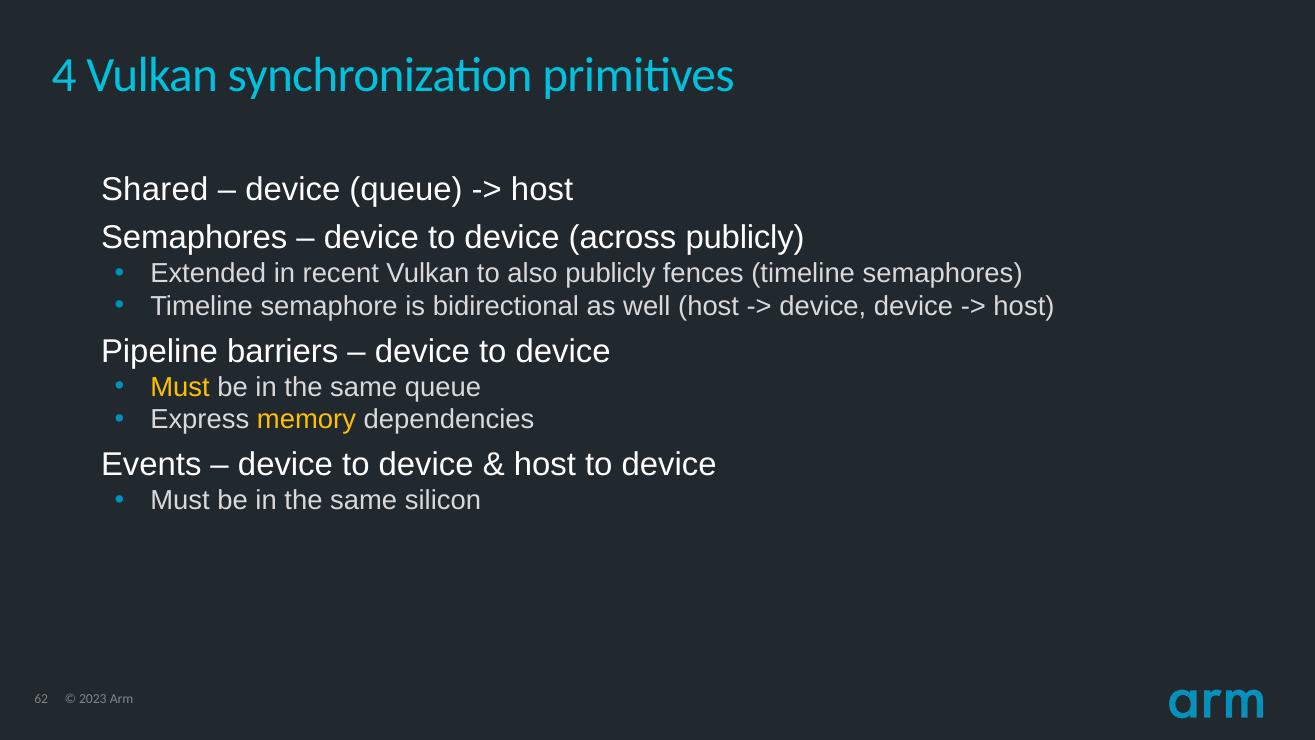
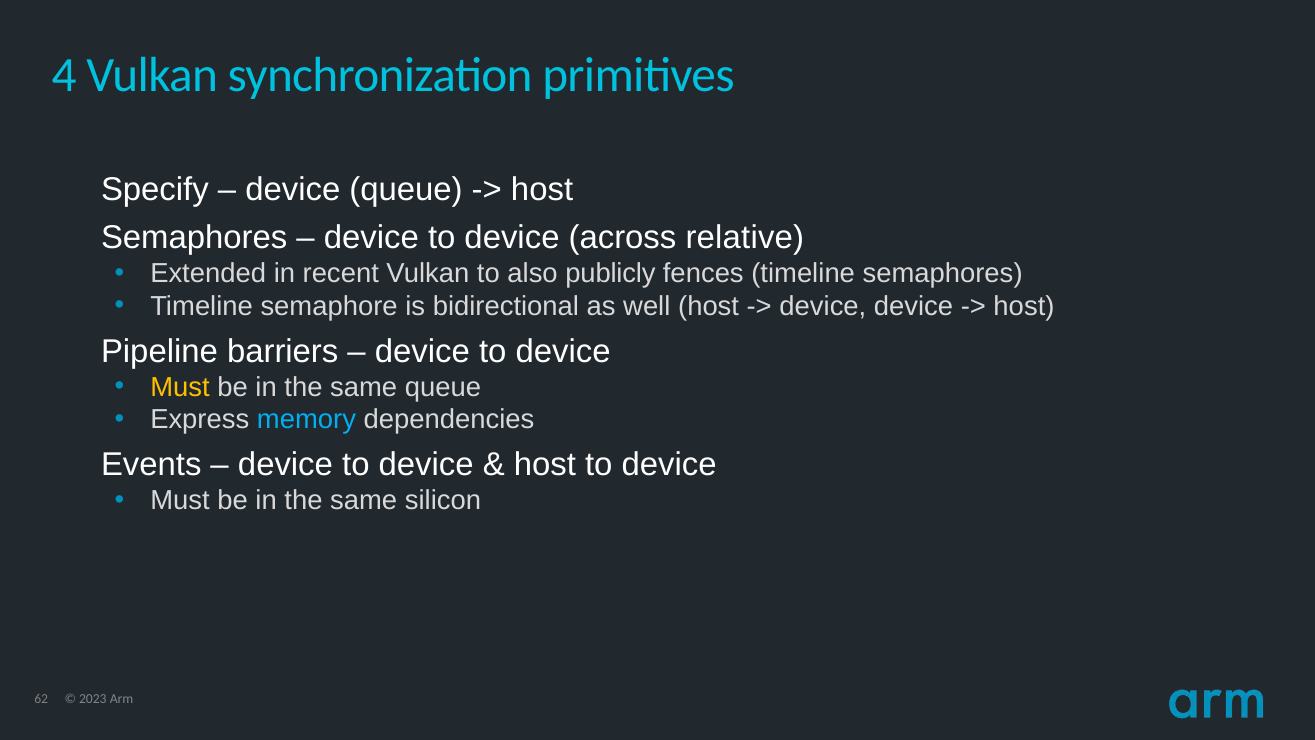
Shared: Shared -> Specify (155, 190)
across publicly: publicly -> relative (745, 238)
memory colour: yellow -> light blue (306, 420)
